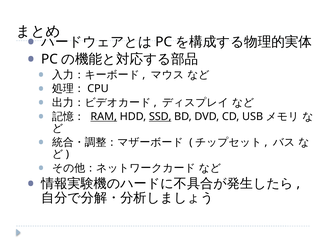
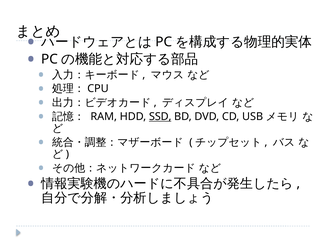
RAM underline: present -> none (104, 117)
